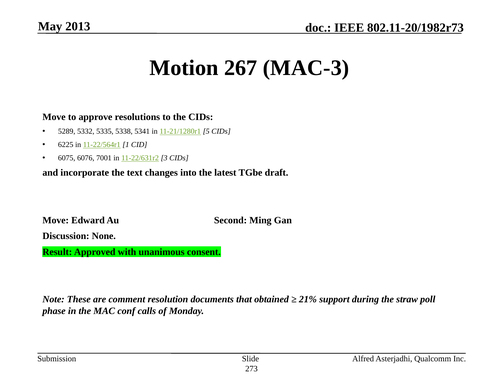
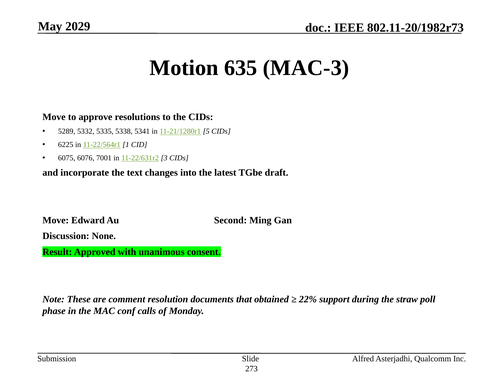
2013: 2013 -> 2029 (78, 26)
267: 267 -> 635 (241, 68)
21%: 21% -> 22% (308, 299)
